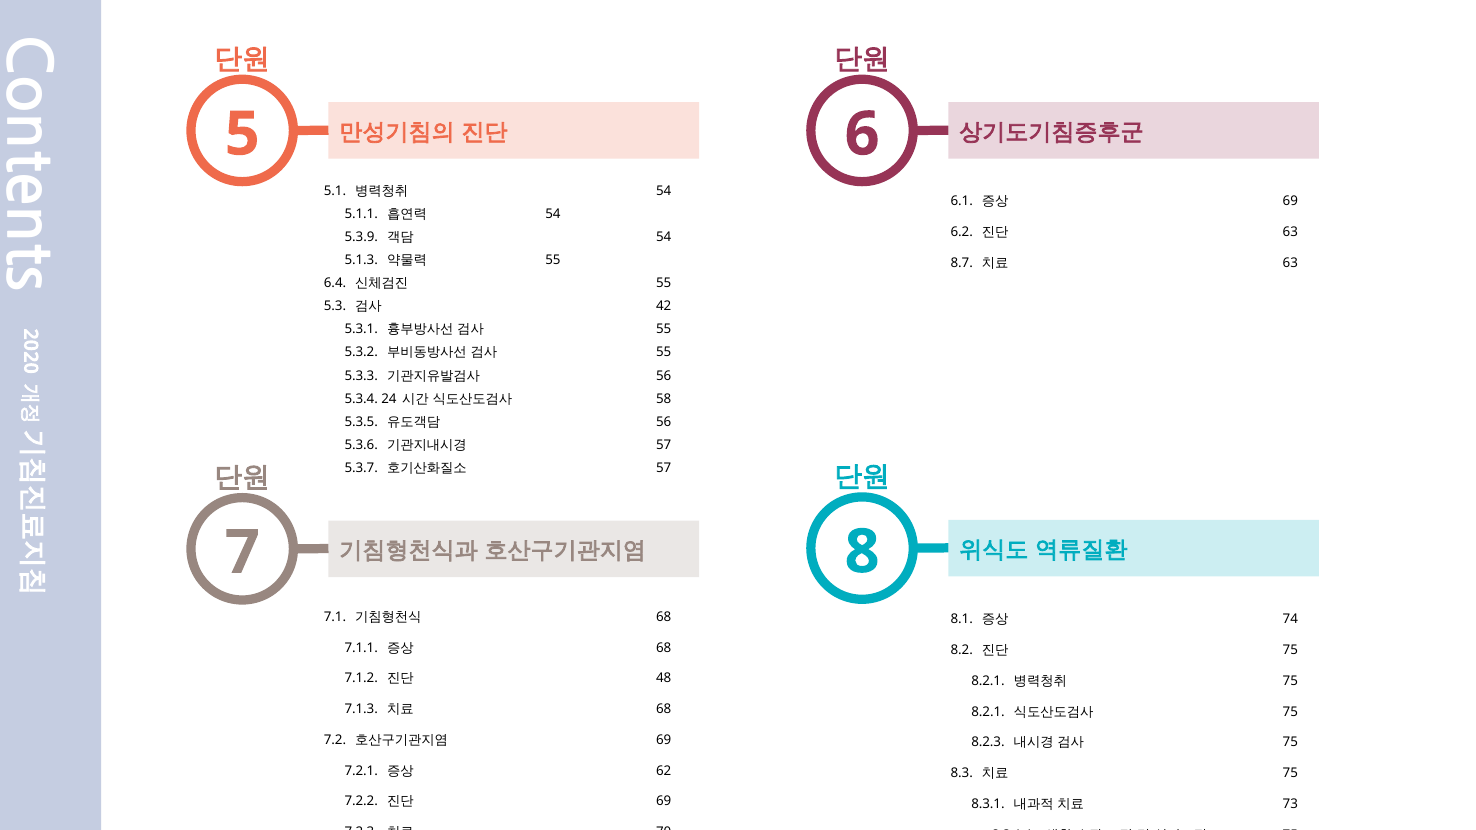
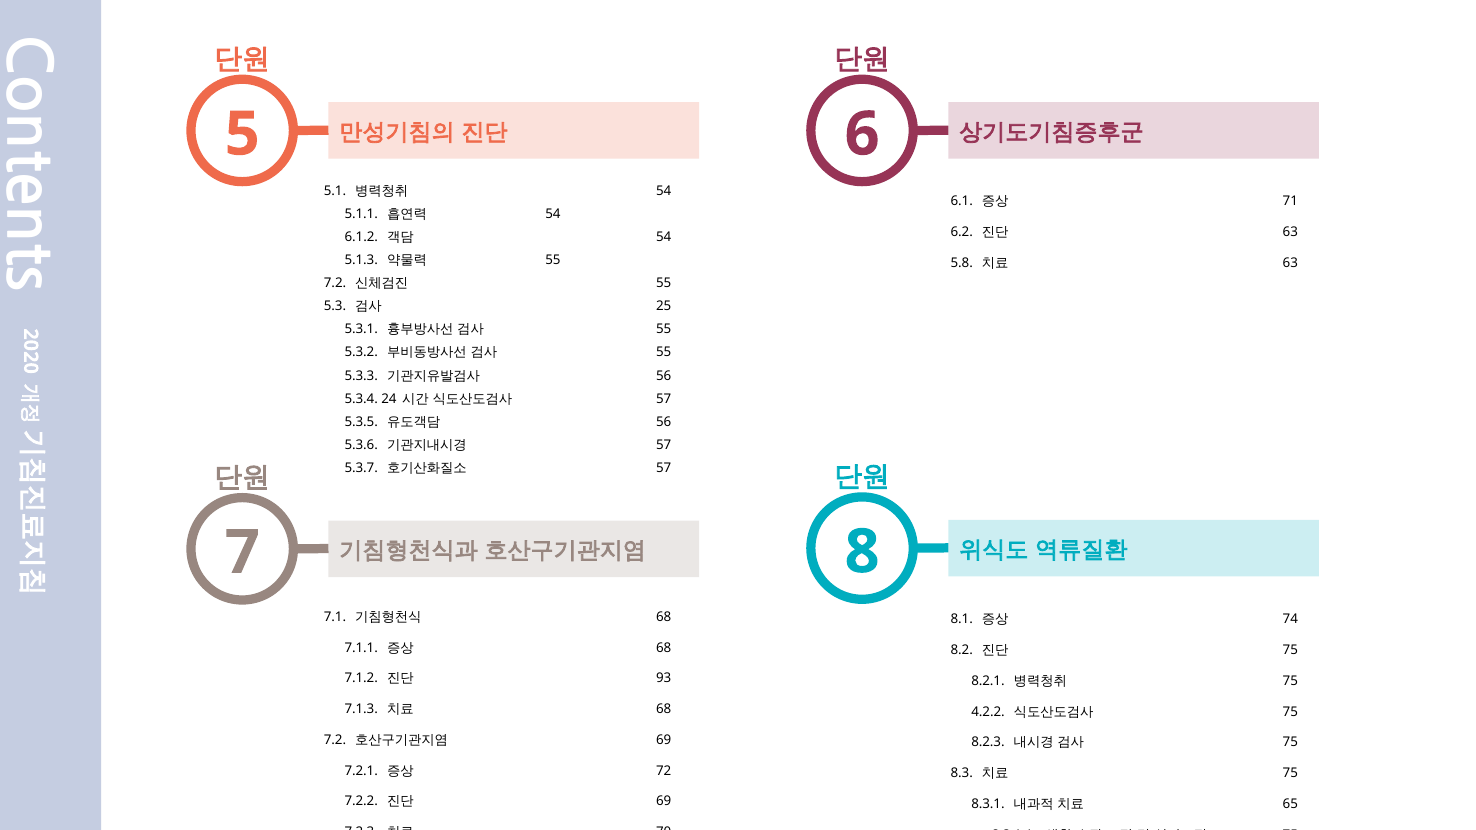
69: 69 -> 71 (1290, 201)
5.3.9: 5.3.9 -> 6.1.2 (361, 237)
8.7: 8.7 -> 5.8 (962, 263)
6.4: 6.4 -> 7.2 (335, 283)
42: 42 -> 25 (664, 307)
58: 58 -> 57 (664, 399)
48: 48 -> 93 (664, 679)
8.2.1: 8.2.1 -> 4.2.2 (988, 712)
62: 62 -> 72 (664, 771)
73: 73 -> 65 (1290, 804)
